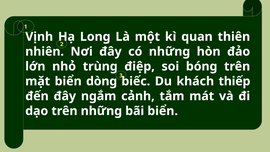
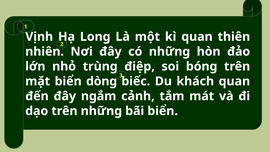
khách thiếp: thiếp -> quan (234, 81)
